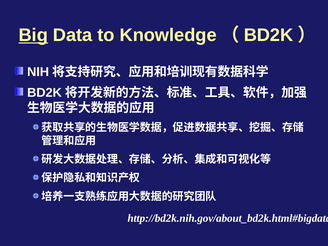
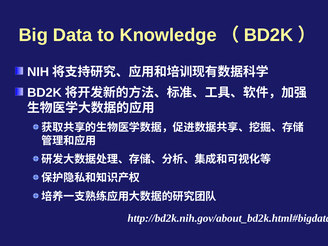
Big underline: present -> none (33, 35)
